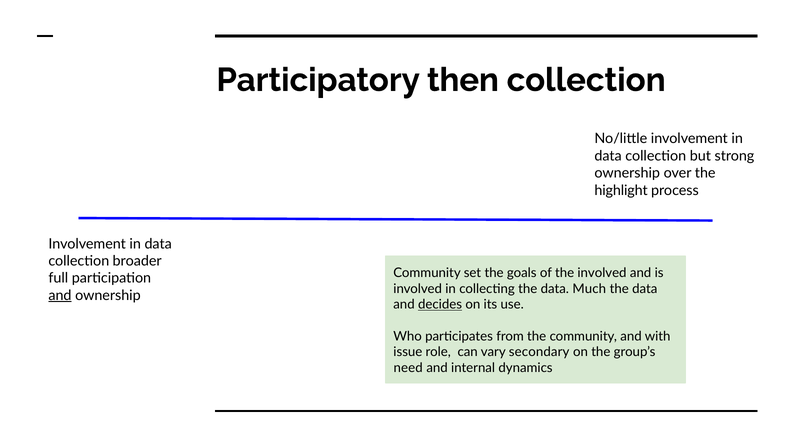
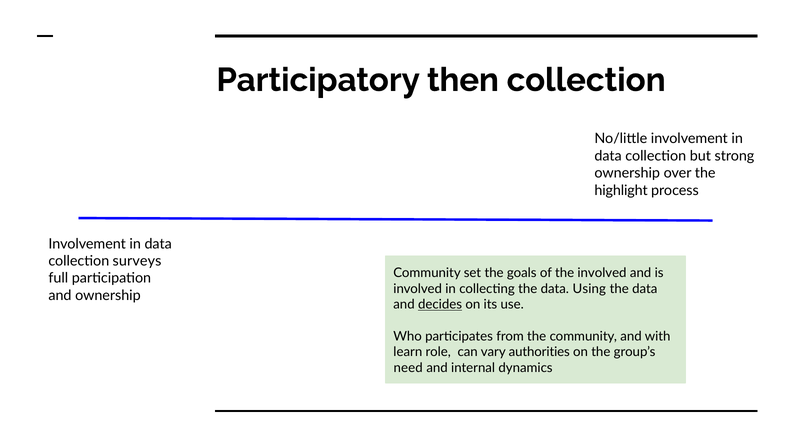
broader: broader -> surveys (137, 261)
Much: Much -> Using (589, 289)
and underline: present -> none (60, 296)
issue: issue -> learn (408, 353)
secondary: secondary -> authorities (539, 353)
